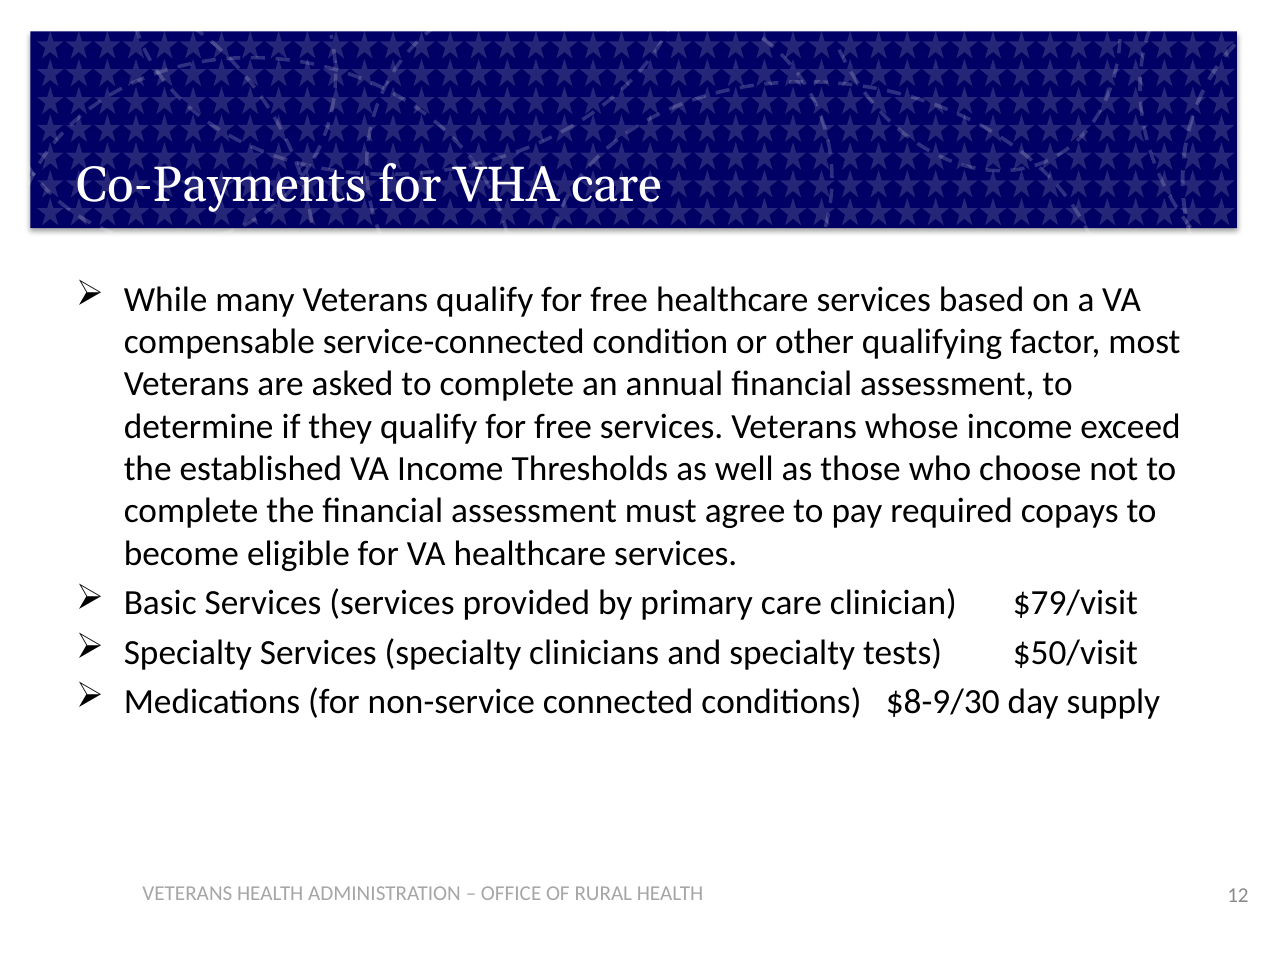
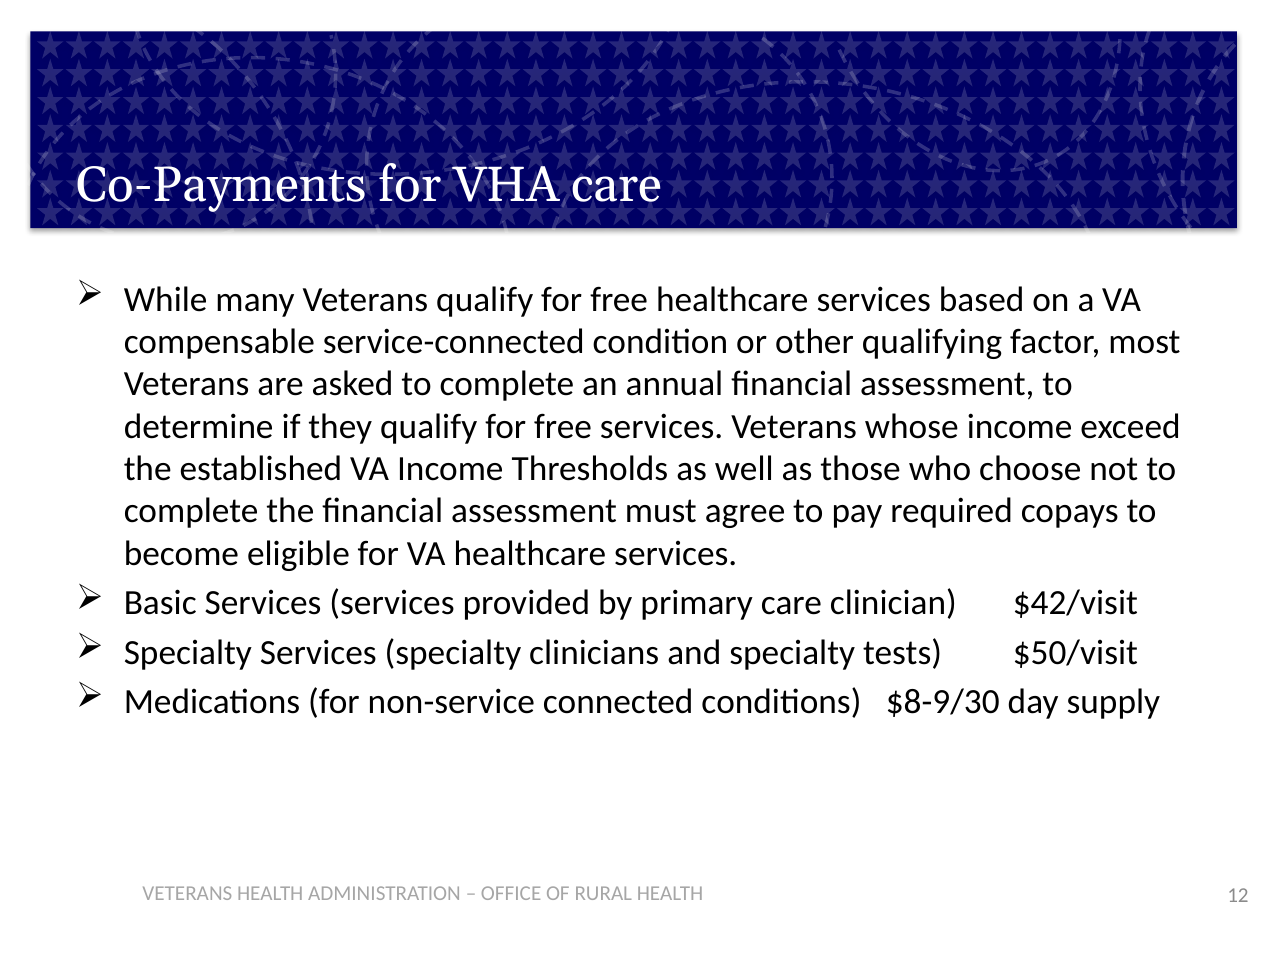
$79/visit: $79/visit -> $42/visit (1075, 603)
